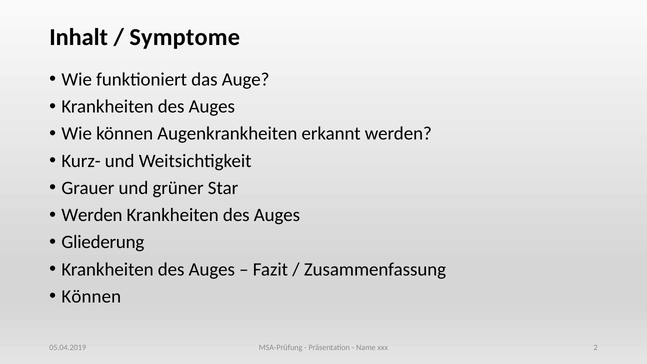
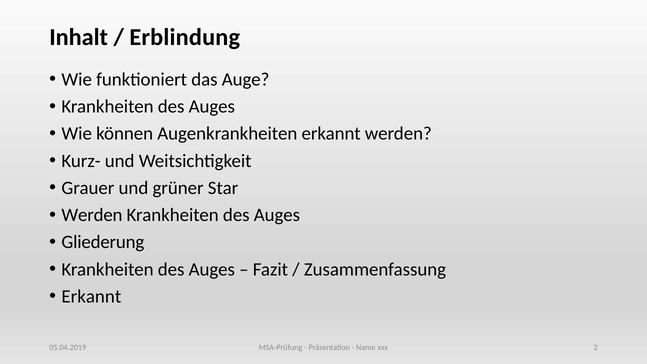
Symptome: Symptome -> Erblindung (185, 37)
Können: Können -> Erkannt (91, 296)
